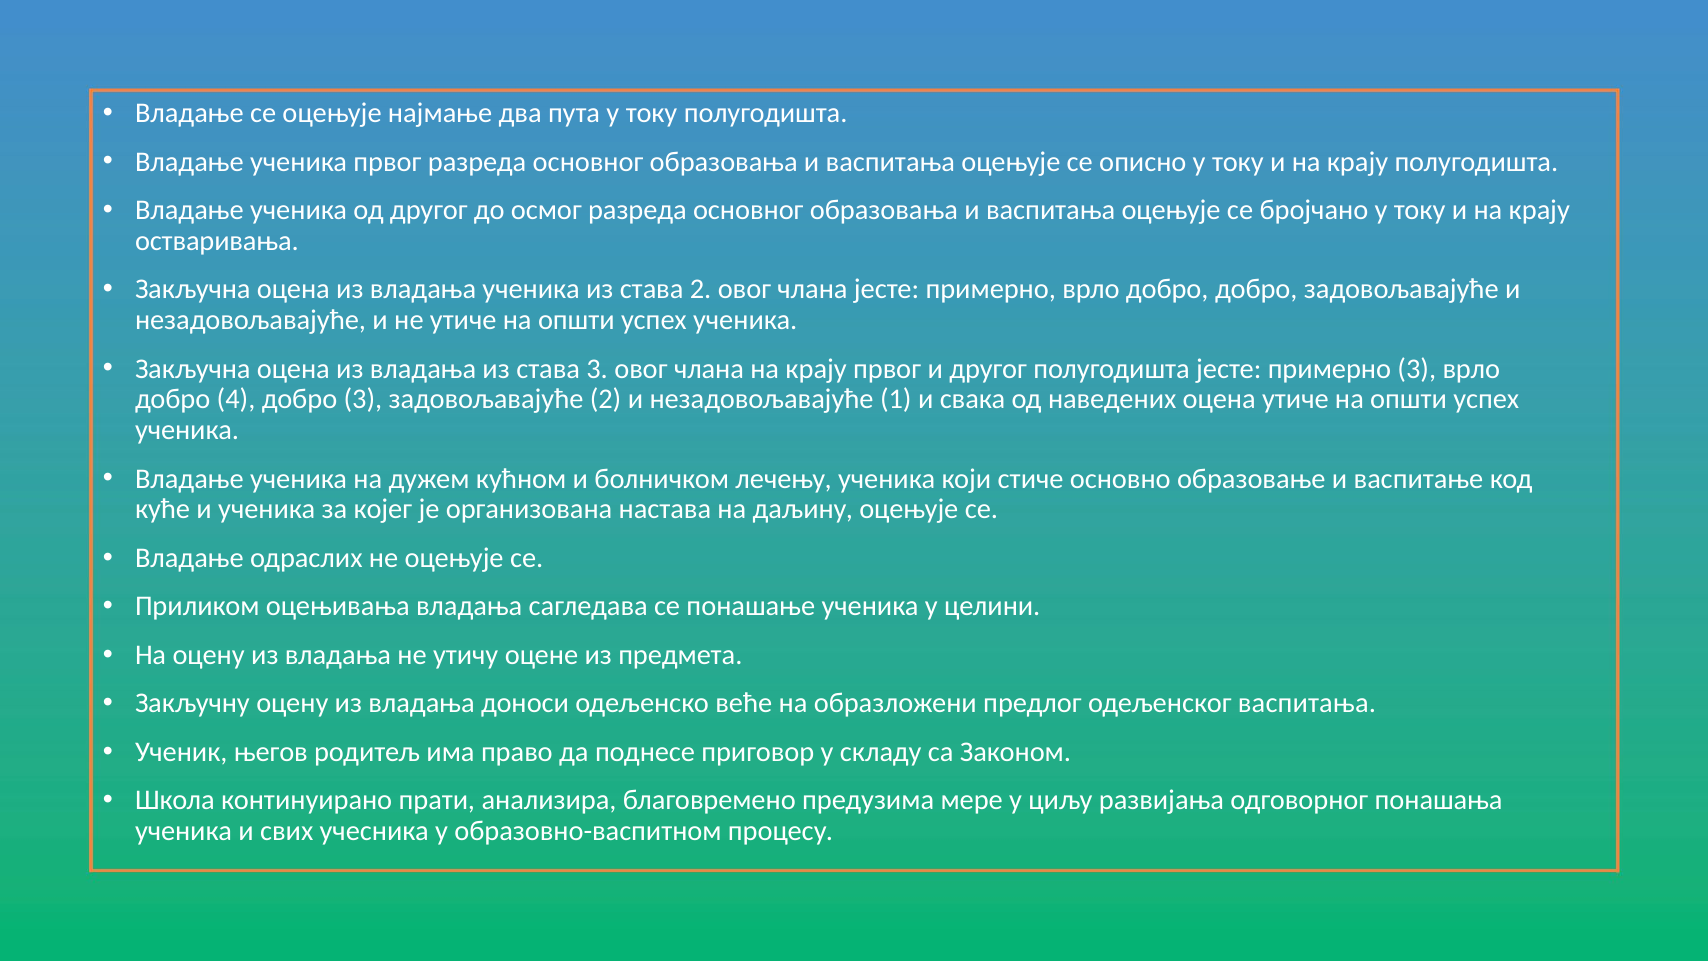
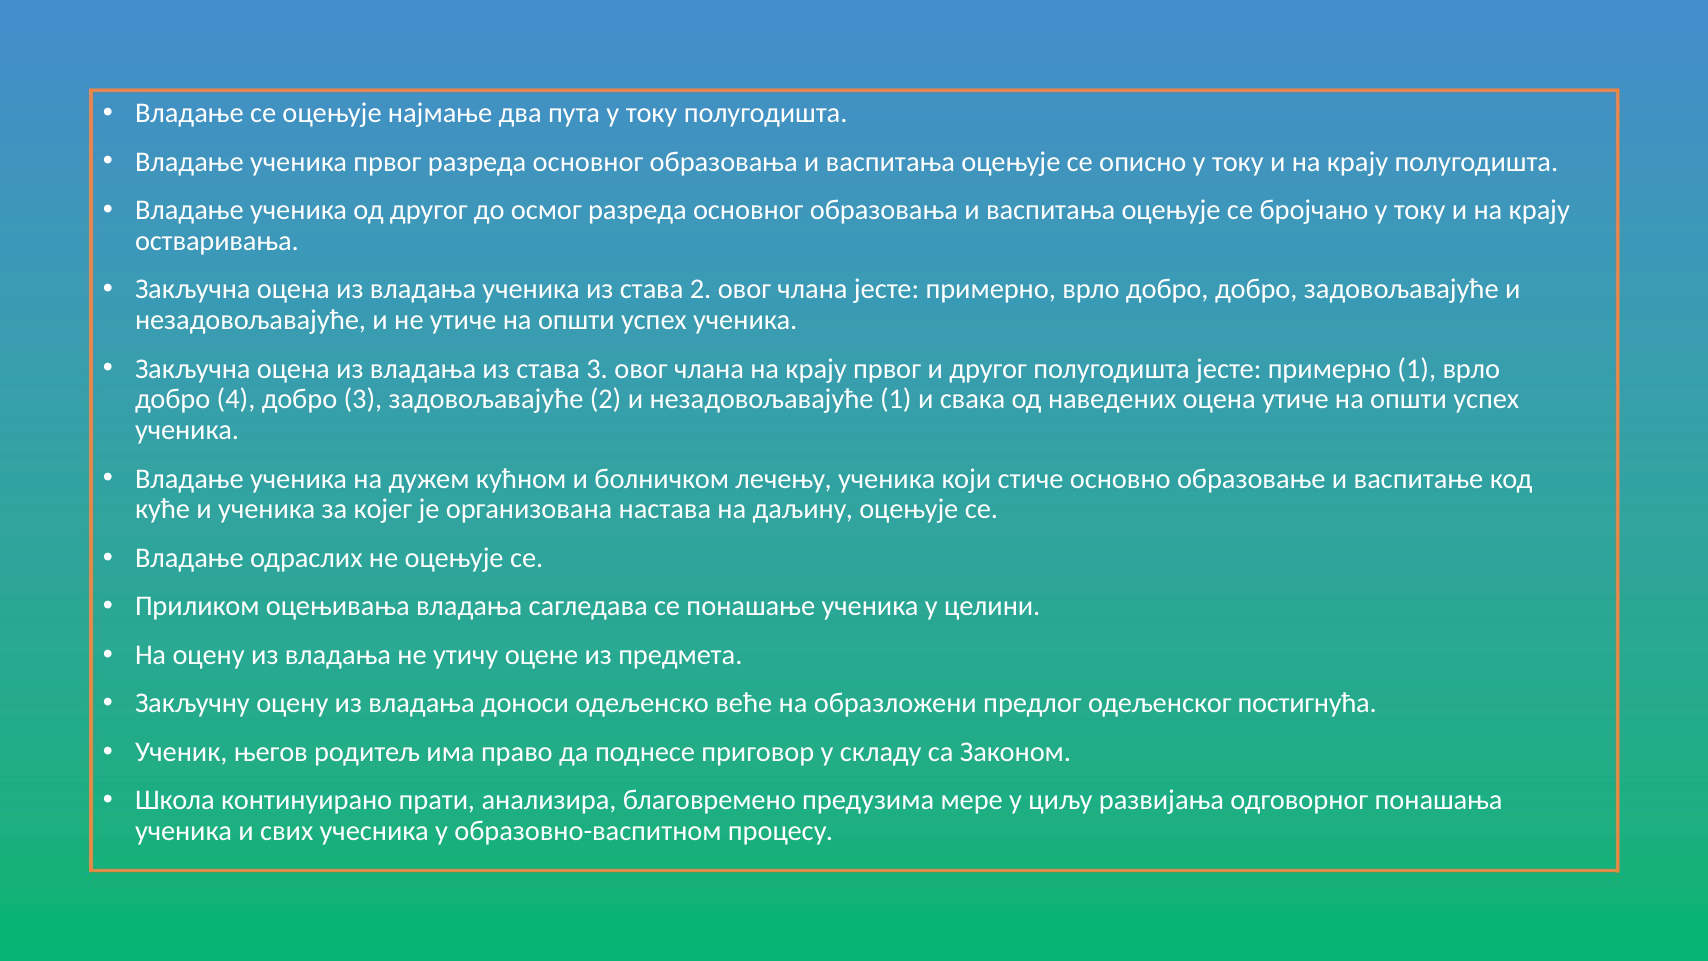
примерно 3: 3 -> 1 (1417, 369)
одељенског васпитања: васпитања -> постигнућа (1307, 703)
